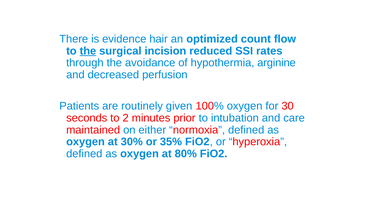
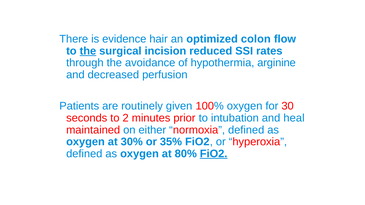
count: count -> colon (256, 39)
care: care -> heal (294, 118)
FiO2 underline: none -> present (214, 154)
